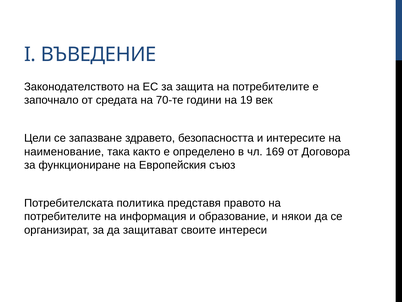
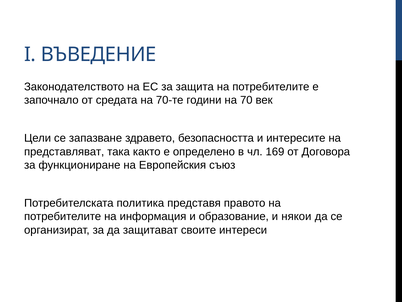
19: 19 -> 70 (246, 100)
наименование: наименование -> представляват (64, 151)
